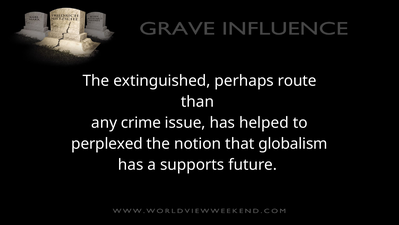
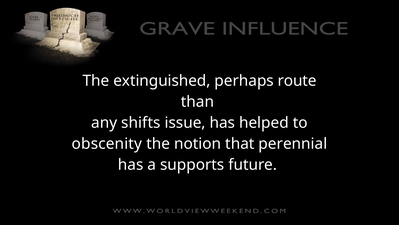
crime: crime -> shifts (141, 122)
perplexed: perplexed -> obscenity (107, 143)
globalism: globalism -> perennial (293, 143)
